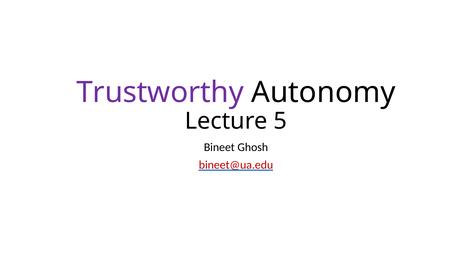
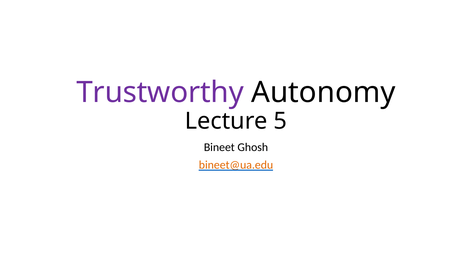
bineet@ua.edu colour: red -> orange (236, 165)
